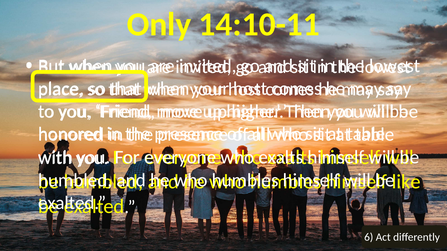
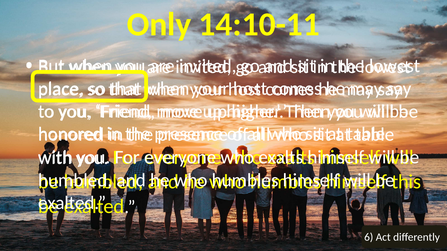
like: like -> this (406, 182)
